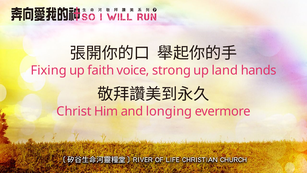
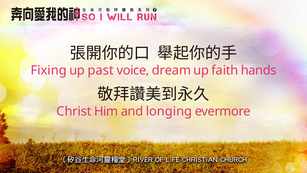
faith: faith -> past (101, 70)
strong: strong -> dream (171, 70)
land: land -> faith (225, 70)
